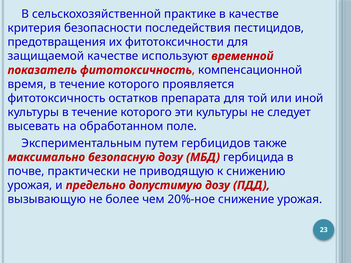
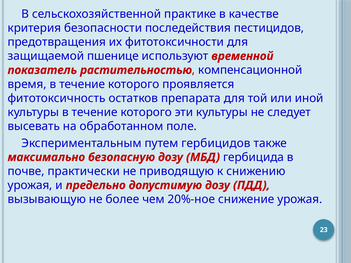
защищаемой качестве: качестве -> пшенице (113, 56)
показатель фитотоксичность: фитотоксичность -> растительностью (136, 70)
